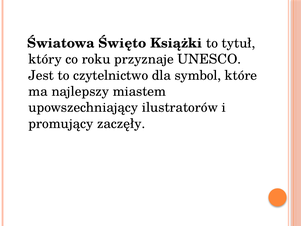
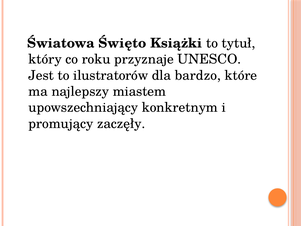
czytelnictwo: czytelnictwo -> ilustratorów (111, 75)
symbol: symbol -> bardzo (198, 75)
ilustratorów: ilustratorów -> konkretnym (180, 107)
